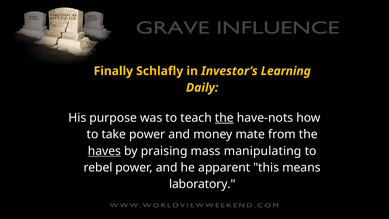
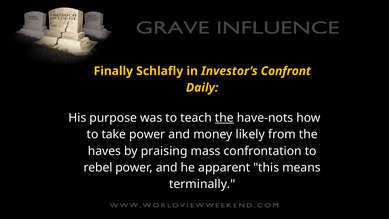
Learning: Learning -> Confront (286, 71)
mate: mate -> likely (250, 134)
haves underline: present -> none (104, 151)
manipulating: manipulating -> confrontation (263, 151)
laboratory: laboratory -> terminally (202, 184)
